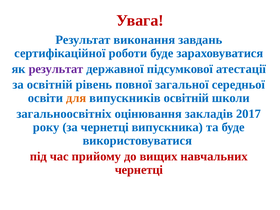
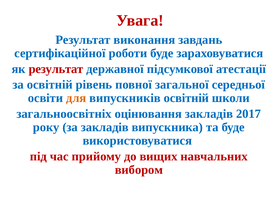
результат colour: purple -> red (56, 69)
за чернетці: чернетці -> закладів (105, 127)
чернетці: чернетці -> вибором (139, 170)
